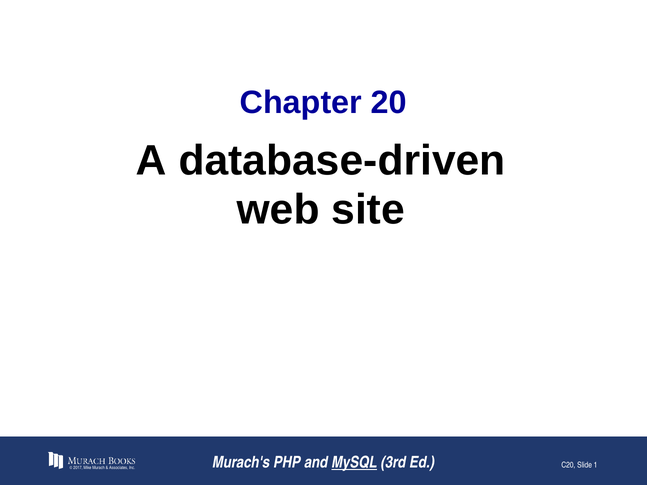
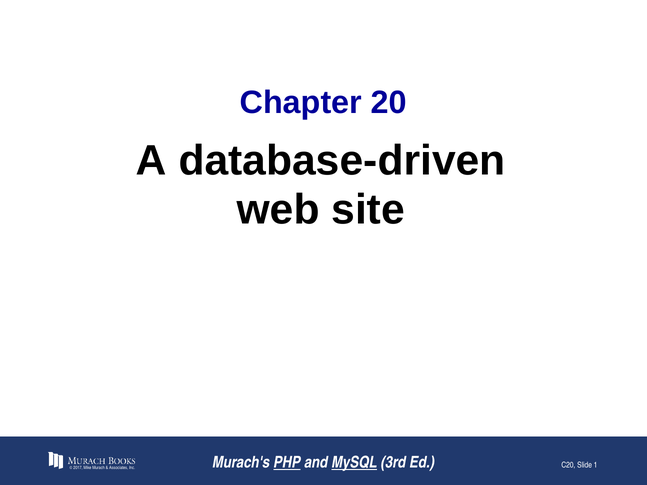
PHP underline: none -> present (287, 463)
